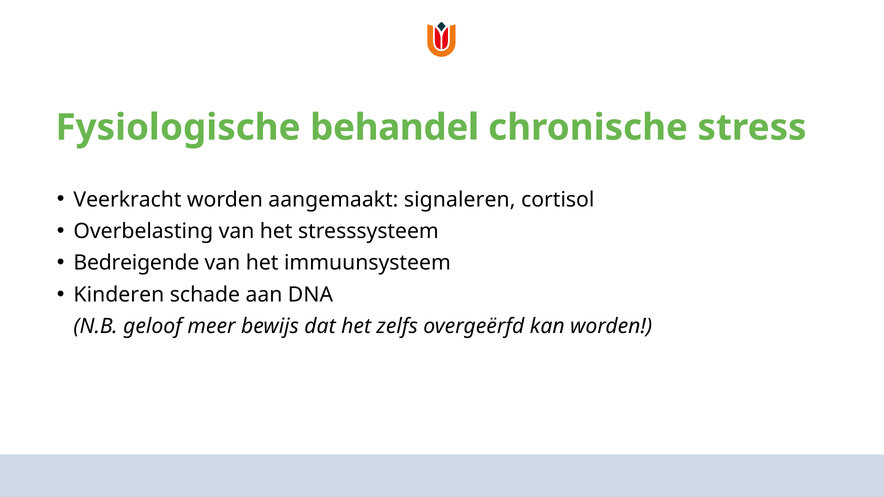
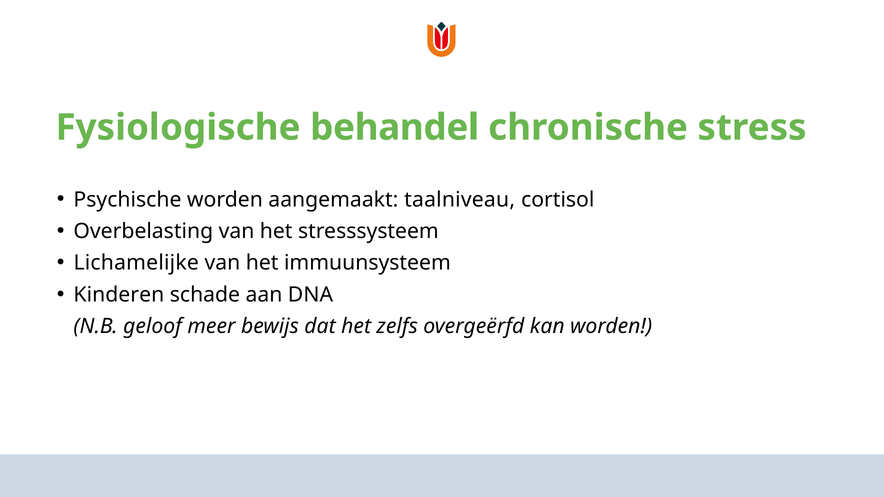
Veerkracht: Veerkracht -> Psychische (127, 200)
signaleren: signaleren -> taalniveau (460, 200)
Bedreigende: Bedreigende -> Lichamelijke (136, 263)
